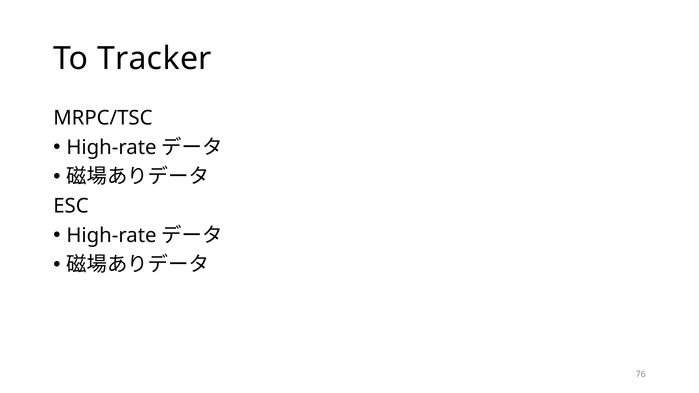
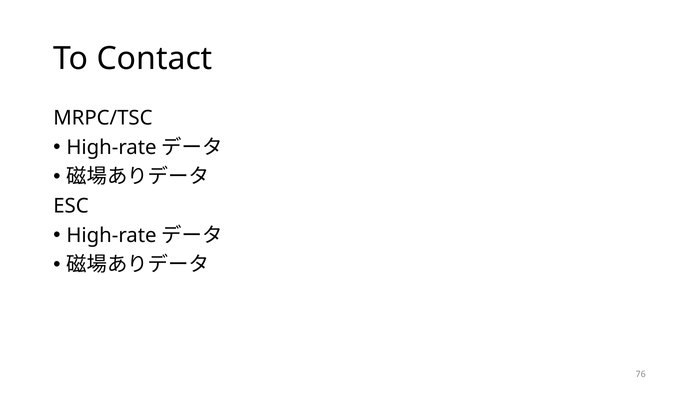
Tracker: Tracker -> Contact (155, 59)
